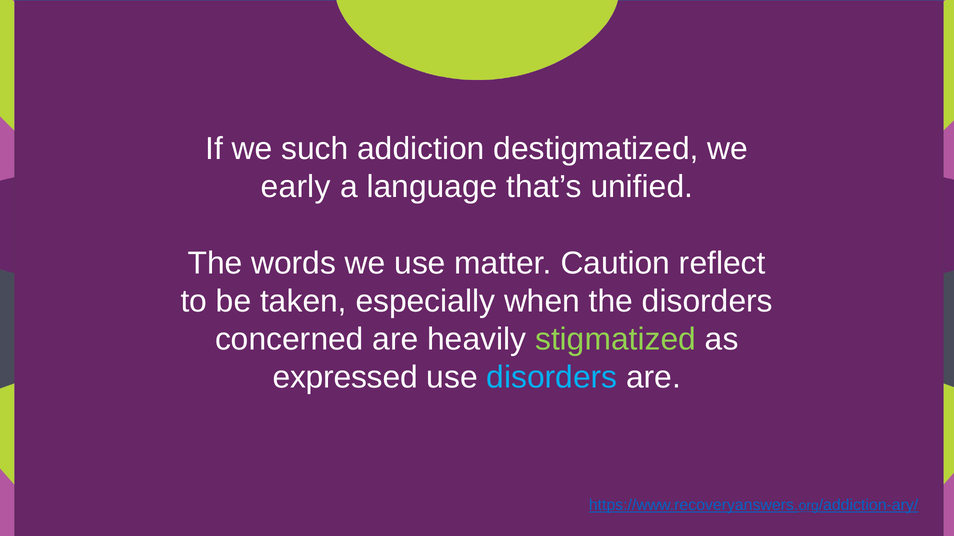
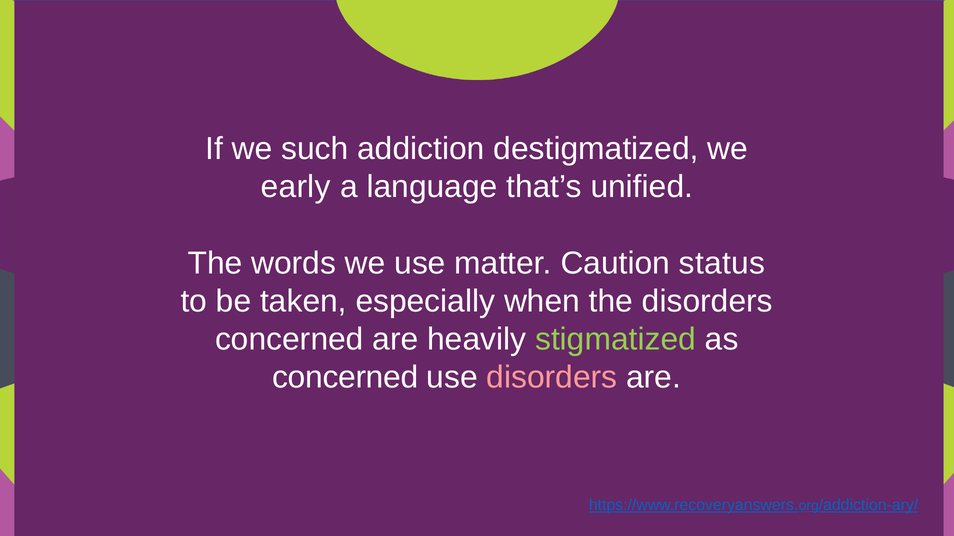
reflect: reflect -> status (722, 263)
expressed: expressed -> concerned (345, 378)
disorders colour: light blue -> pink (552, 378)
